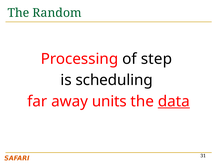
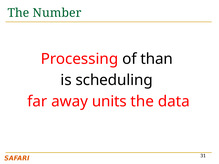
Random: Random -> Number (57, 13)
step: step -> than (157, 59)
data underline: present -> none (174, 102)
